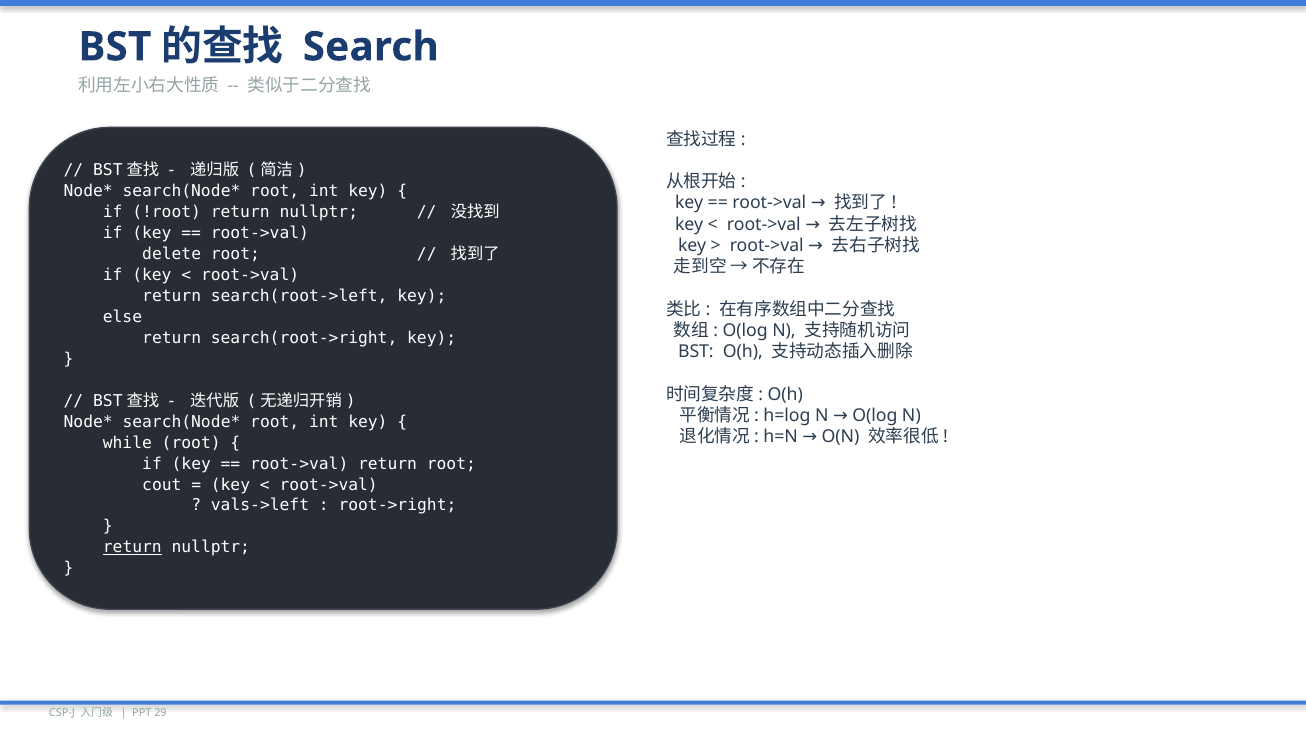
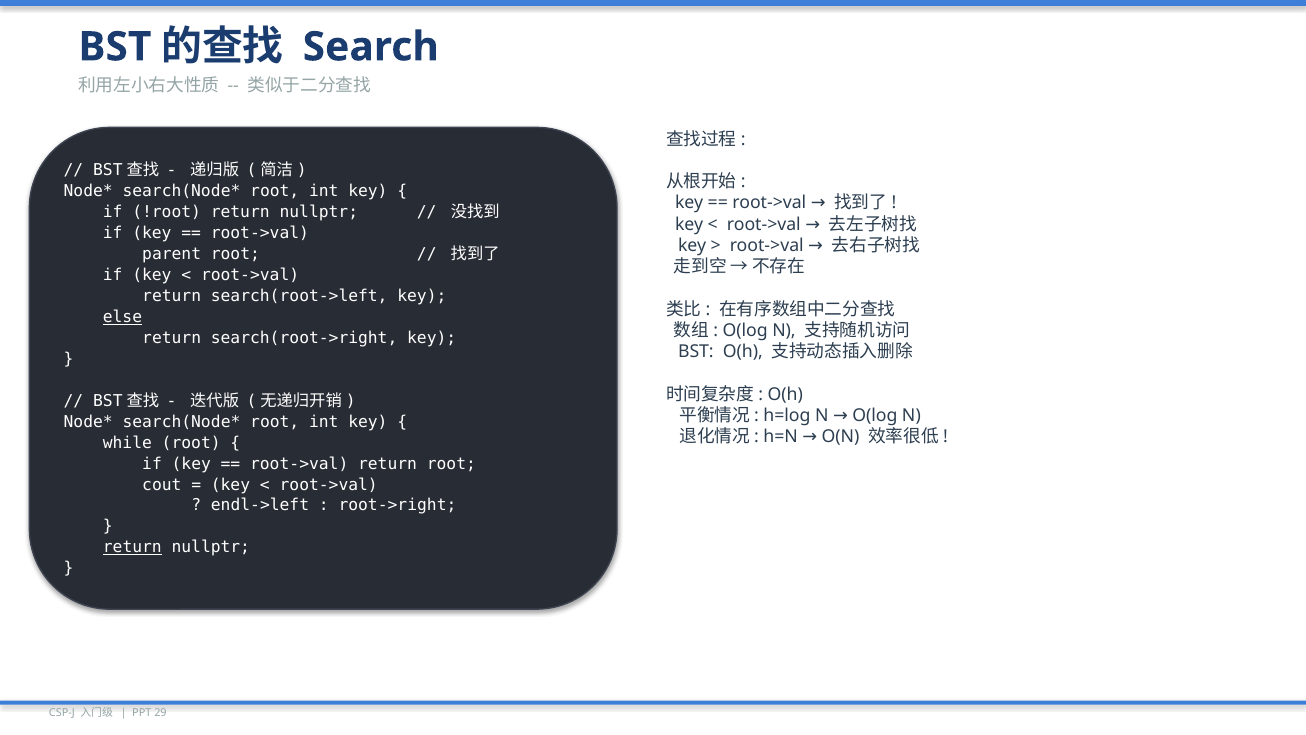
delete: delete -> parent (172, 254)
else underline: none -> present (122, 317)
vals->left: vals->left -> endl->left (260, 505)
